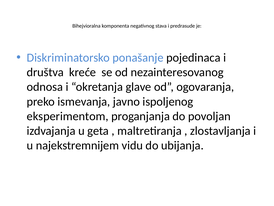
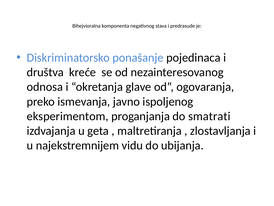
povoljan: povoljan -> smatrati (209, 116)
